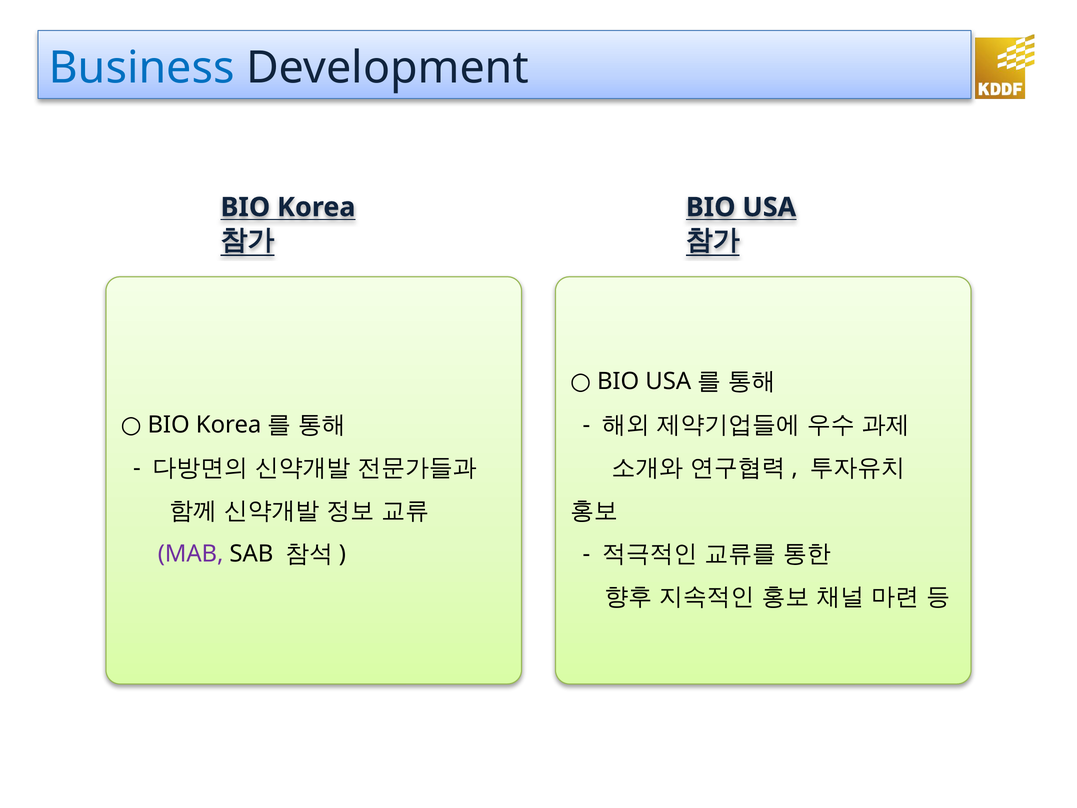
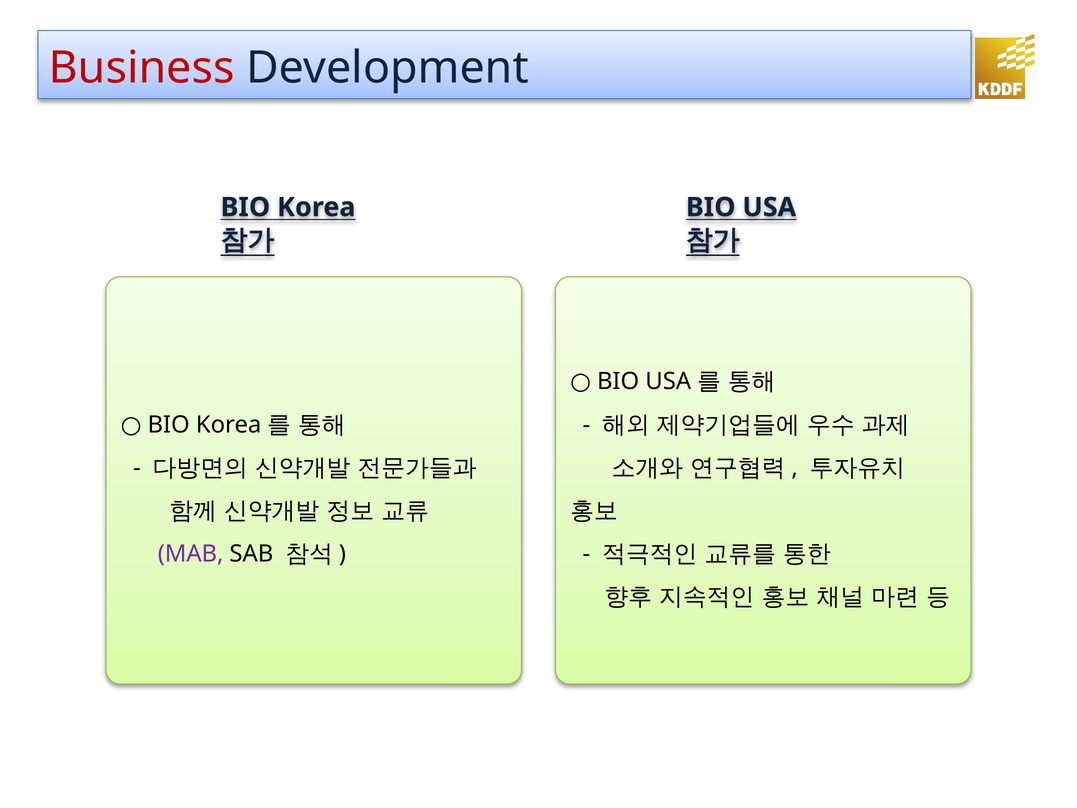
Business colour: blue -> red (142, 68)
